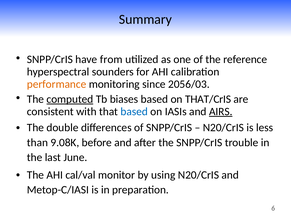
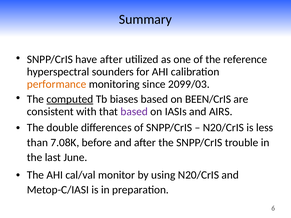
have from: from -> after (111, 59)
2056/03: 2056/03 -> 2099/03 (189, 84)
THAT/CrIS: THAT/CrIS -> BEEN/CrIS (208, 99)
based colour: blue -> purple (134, 112)
AIRS underline: present -> none (221, 112)
9.08K: 9.08K -> 7.08K (65, 143)
